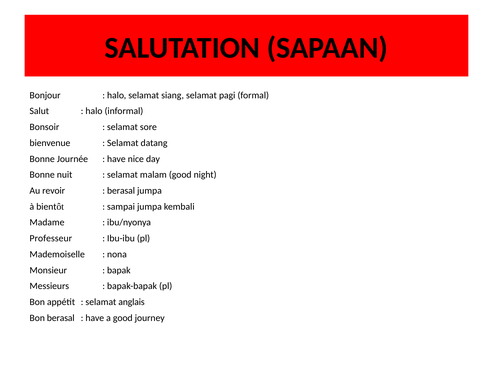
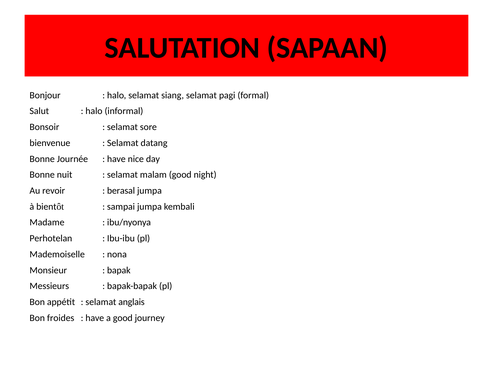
Professeur: Professeur -> Perhotelan (51, 238)
Bon berasal: berasal -> froides (61, 318)
